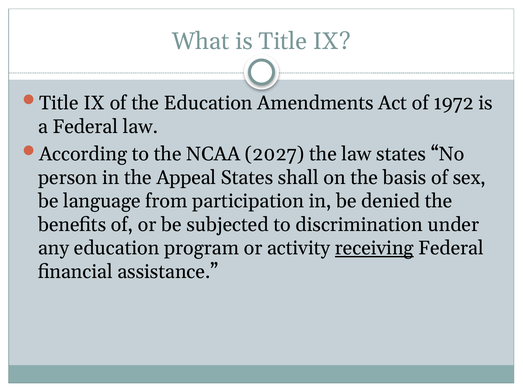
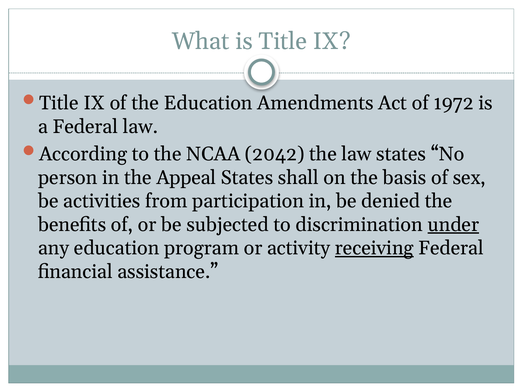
2027: 2027 -> 2042 (275, 154)
language: language -> activities (102, 201)
under underline: none -> present (453, 225)
